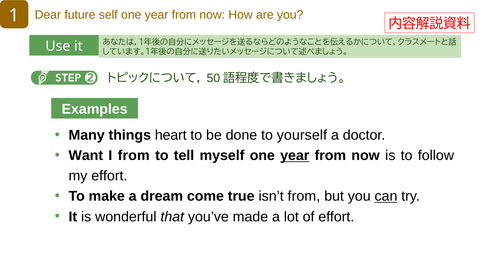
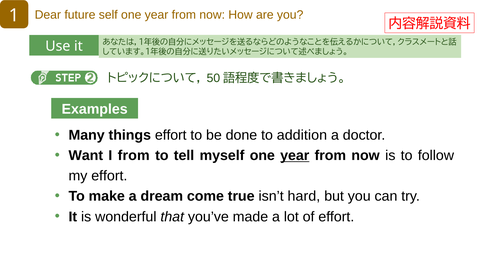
things heart: heart -> effort (171, 135)
yourself: yourself -> addition (302, 135)
isn’t from: from -> hard (304, 197)
can underline: present -> none (386, 197)
